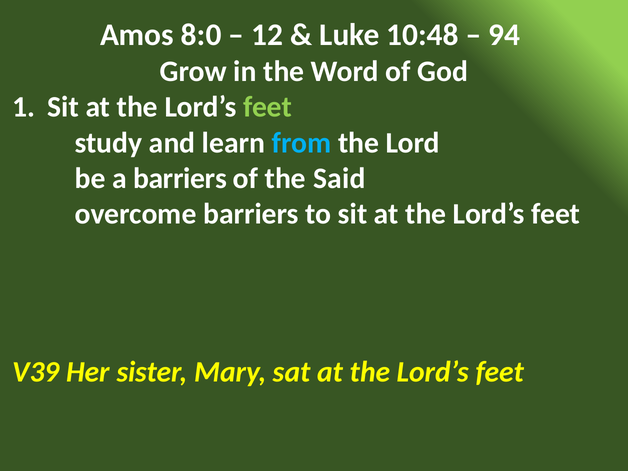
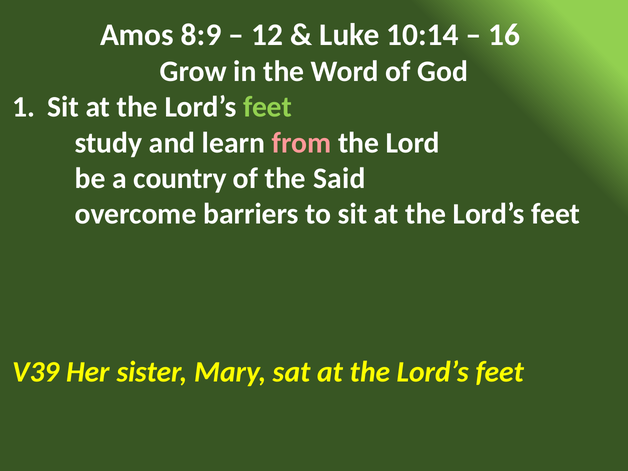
8:0: 8:0 -> 8:9 (201, 35)
10:48: 10:48 -> 10:14 (423, 35)
94: 94 -> 16 (504, 35)
from colour: light blue -> pink (302, 143)
a barriers: barriers -> country (180, 178)
